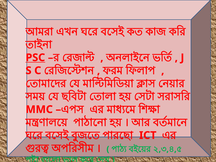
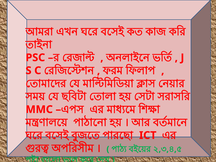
PSC underline: present -> none (35, 58)
